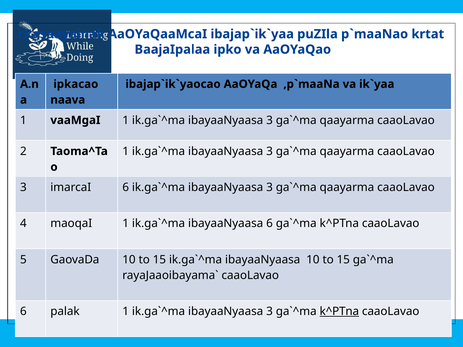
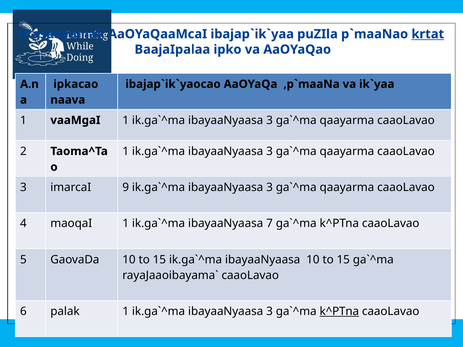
krtat underline: none -> present (428, 34)
imarcaI 6: 6 -> 9 (126, 187)
ibayaaNyaasa 6: 6 -> 7 (270, 224)
